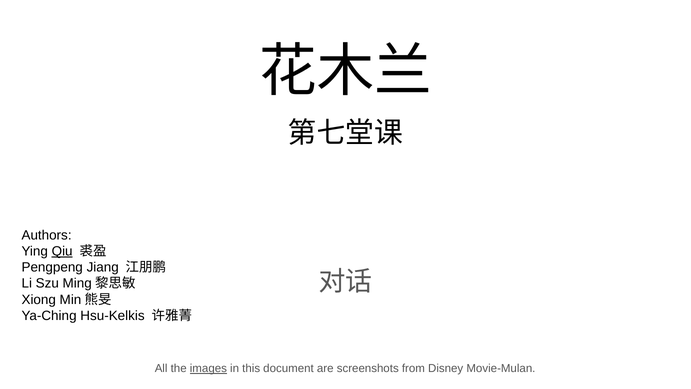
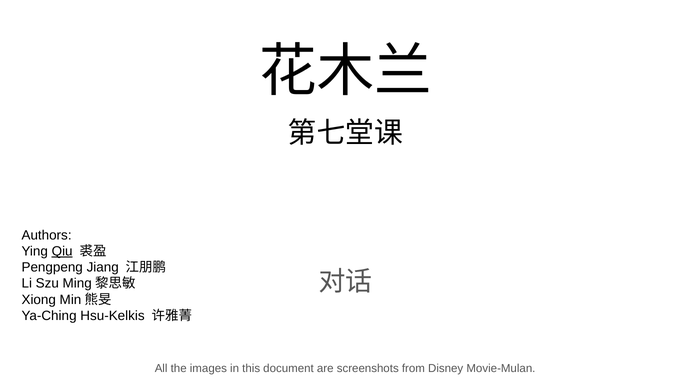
images underline: present -> none (208, 368)
